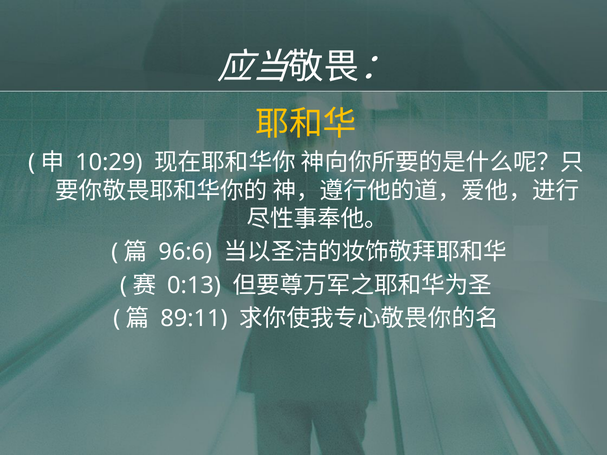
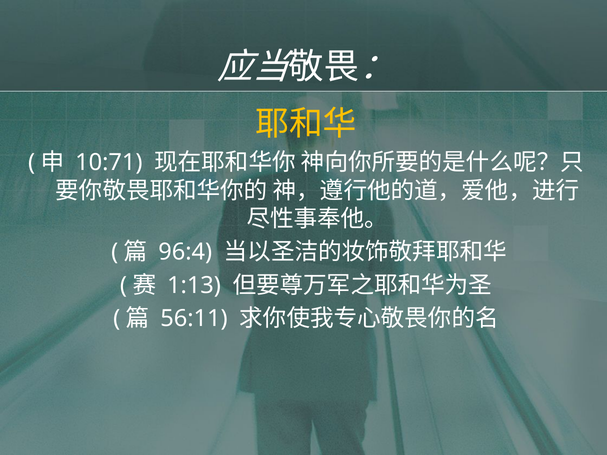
10:29: 10:29 -> 10:71 (109, 163)
96:6: 96:6 -> 96:4 (185, 252)
0:13: 0:13 -> 1:13 (194, 285)
89:11: 89:11 -> 56:11 (194, 318)
